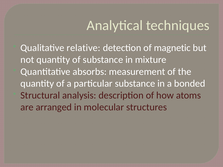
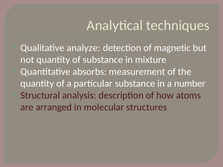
relative: relative -> analyze (84, 48)
bonded: bonded -> number (190, 84)
